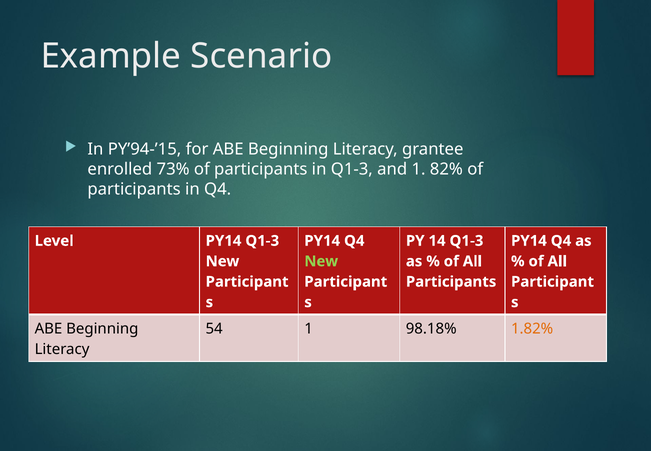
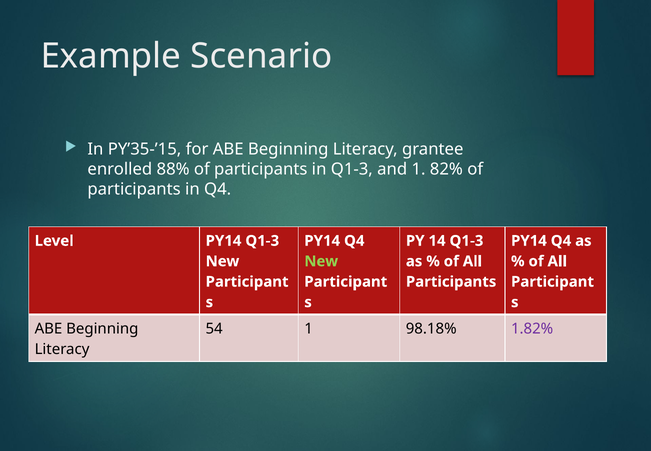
PY’94-’15: PY’94-’15 -> PY’35-’15 (145, 149)
73%: 73% -> 88% (173, 169)
1.82% colour: orange -> purple (532, 328)
